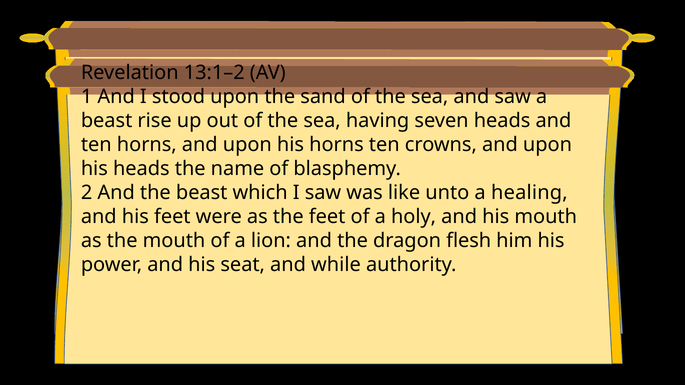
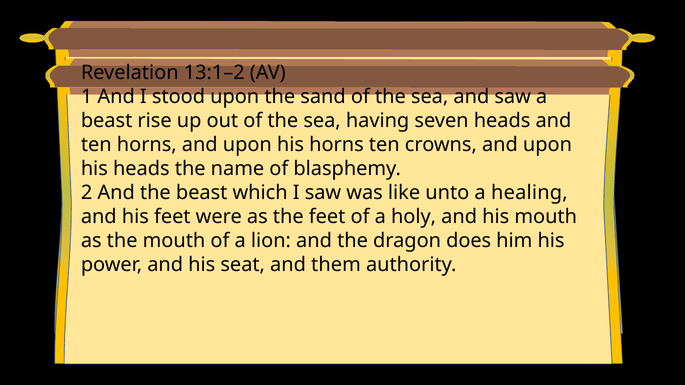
flesh: flesh -> does (469, 241)
while: while -> them (336, 265)
